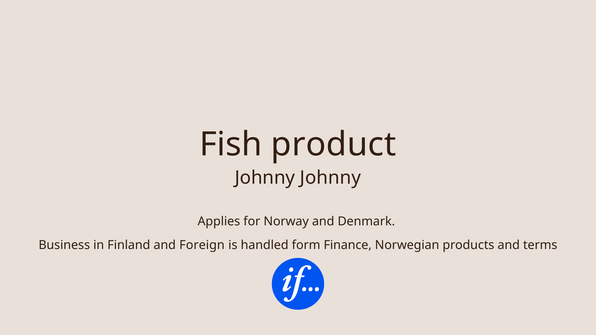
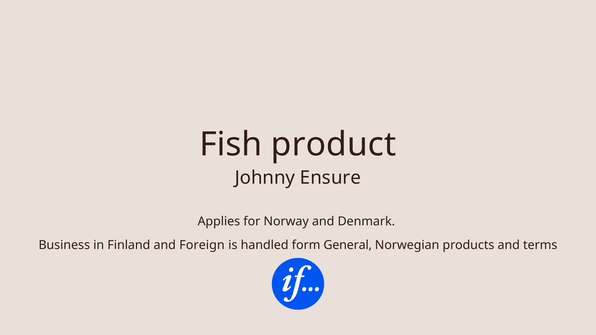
Johnny Johnny: Johnny -> Ensure (330, 178)
Finance: Finance -> General (348, 245)
